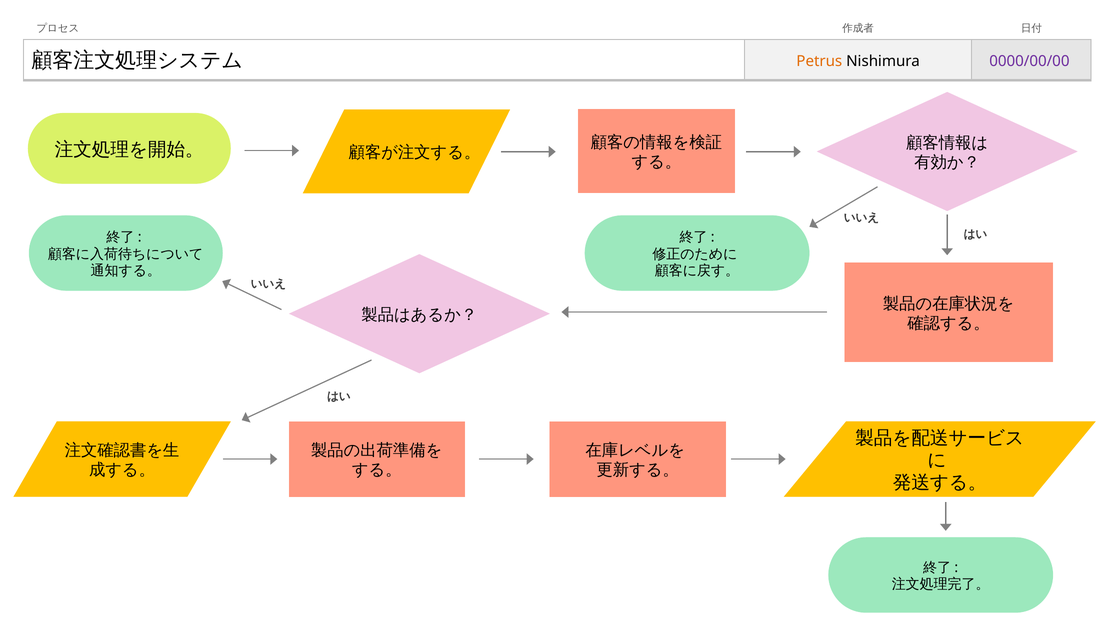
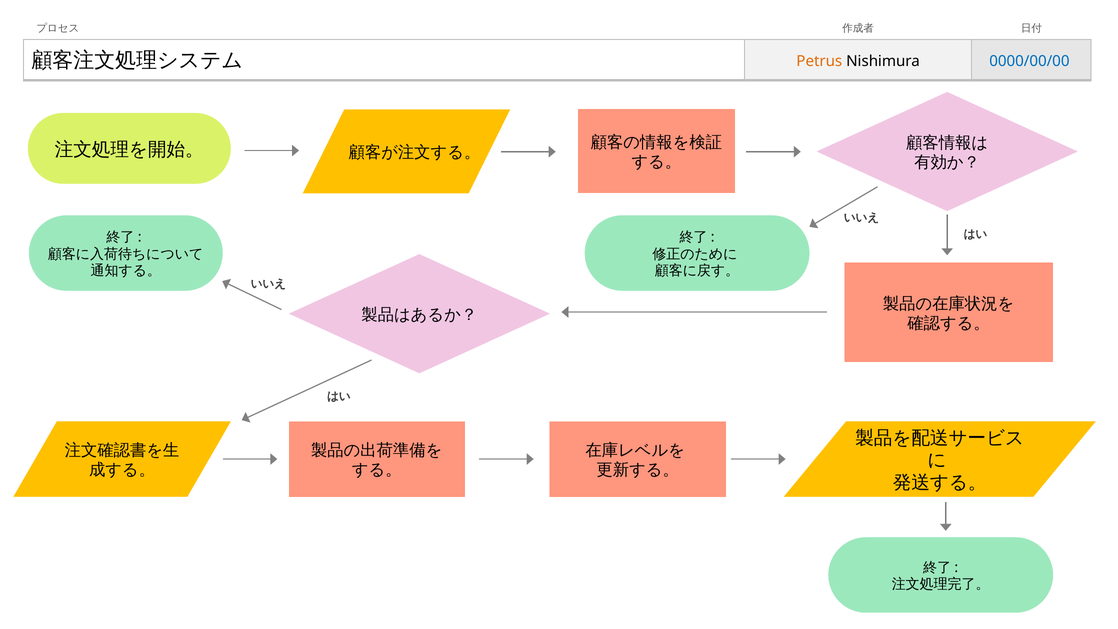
0000/00/00 colour: purple -> blue (1029, 61)
